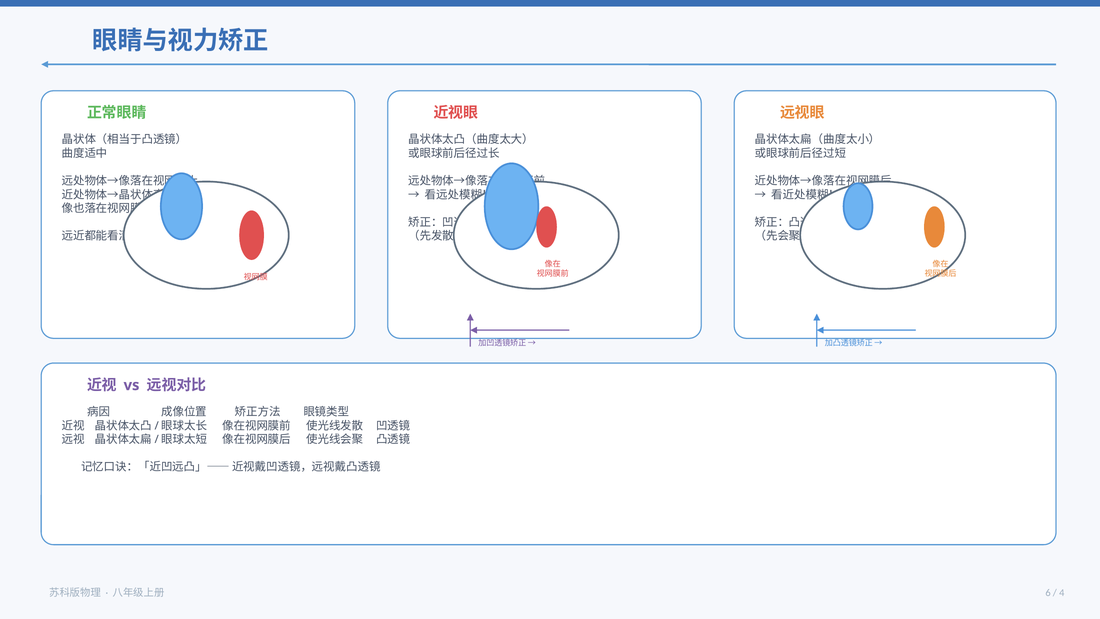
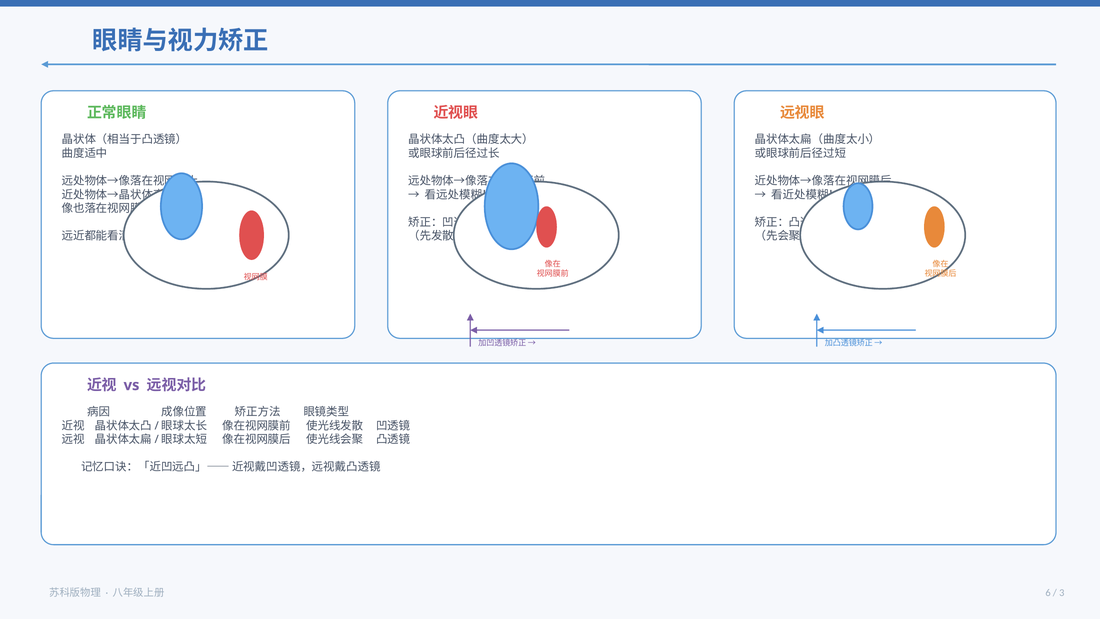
4: 4 -> 3 (1062, 593)
